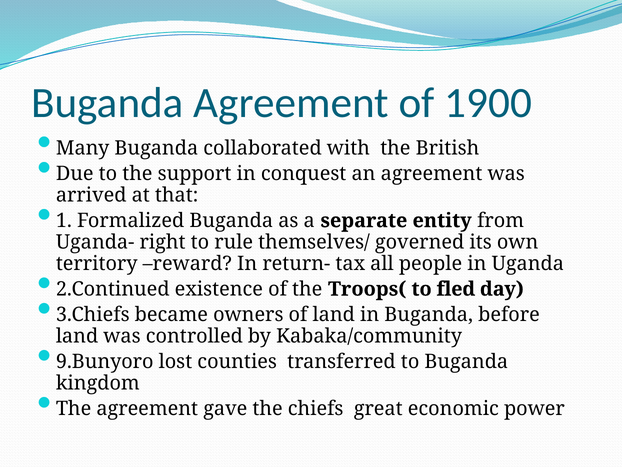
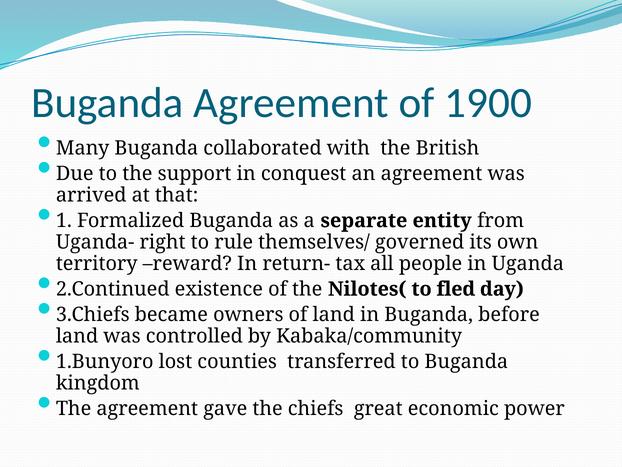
Troops(: Troops( -> Nilotes( (367, 289)
9.Bunyoro: 9.Bunyoro -> 1.Bunyoro (105, 361)
